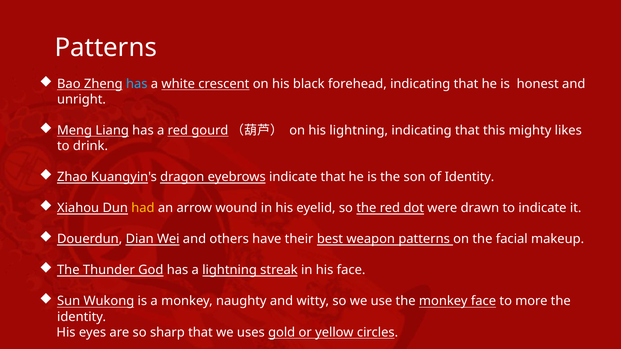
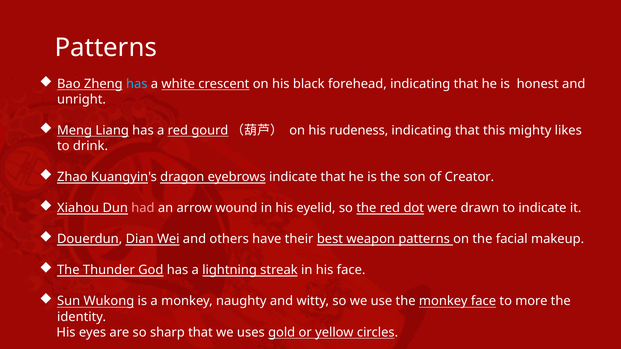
his lightning: lightning -> rudeness (359, 131)
of Identity: Identity -> Creator (469, 177)
had colour: yellow -> pink (143, 208)
